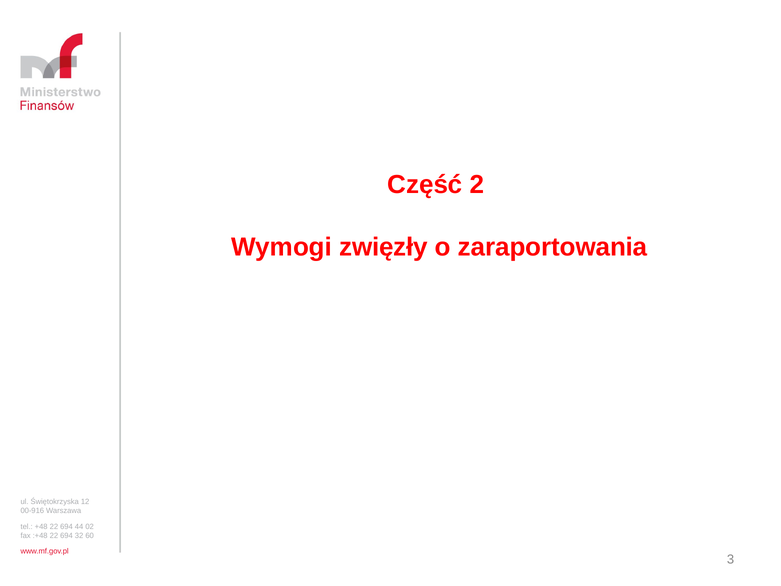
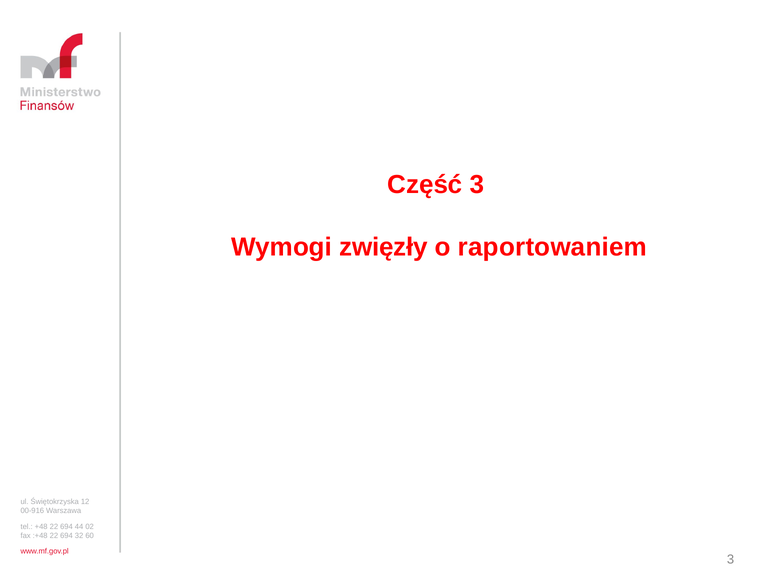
Część 2: 2 -> 3 (477, 184)
zaraportowania: zaraportowania -> raportowaniem (552, 247)
